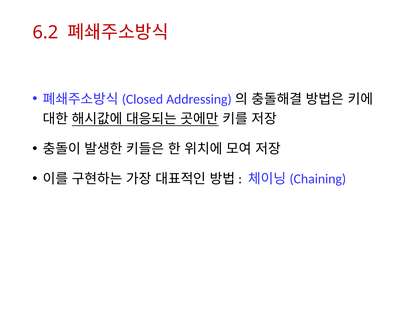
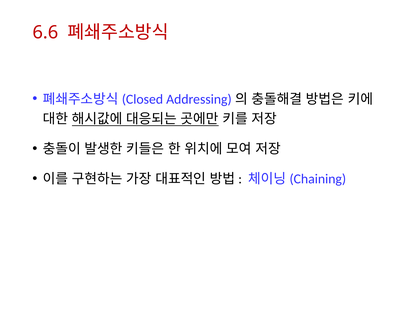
6.2: 6.2 -> 6.6 (45, 32)
